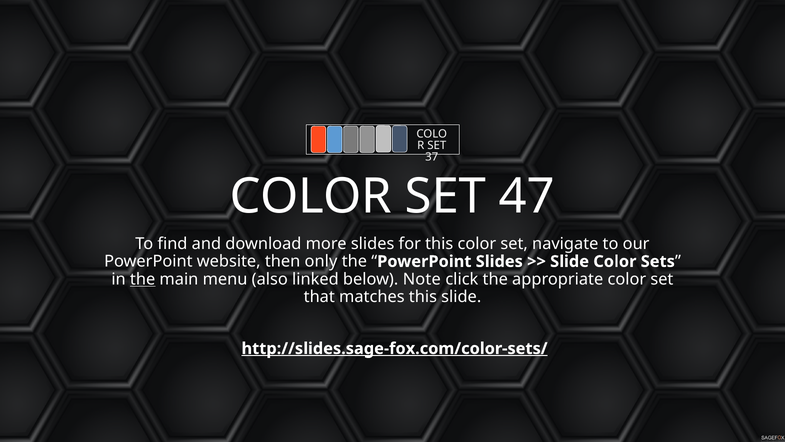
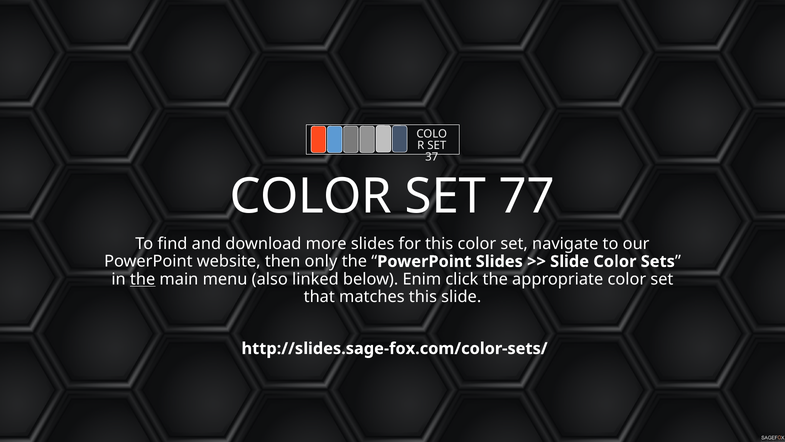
47: 47 -> 77 (527, 196)
Note: Note -> Enim (422, 279)
http://slides.sage-fox.com/color-sets/ underline: present -> none (395, 348)
